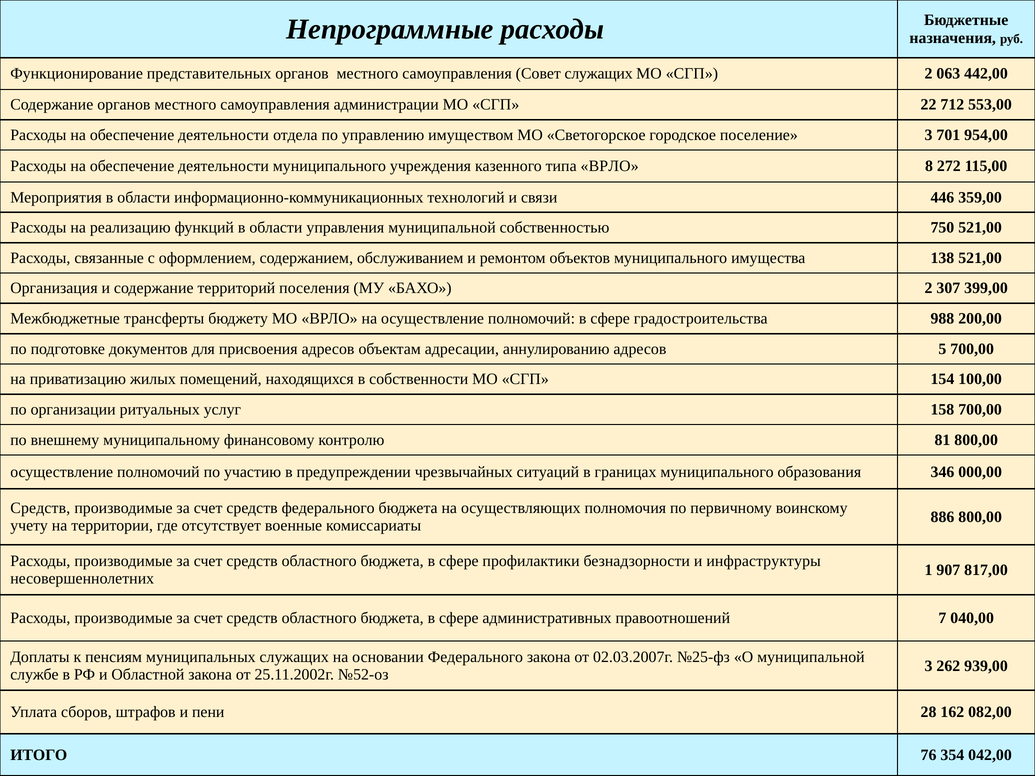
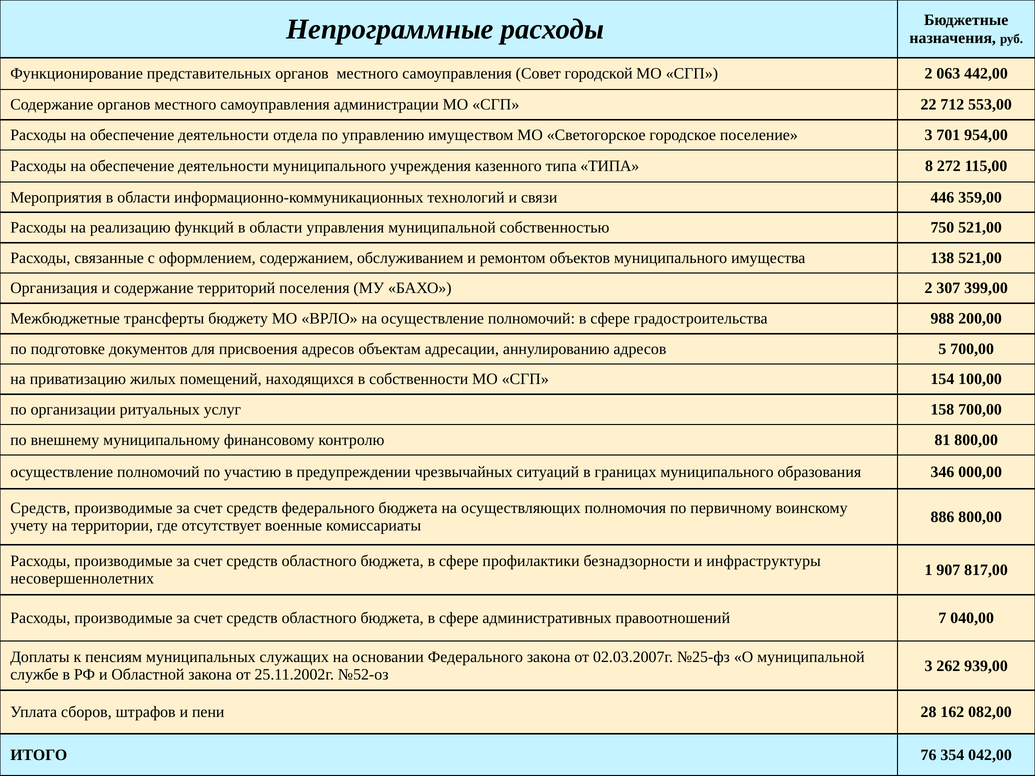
Совет служащих: служащих -> городской (599, 74)
типа ВРЛО: ВРЛО -> ТИПА (610, 166)
